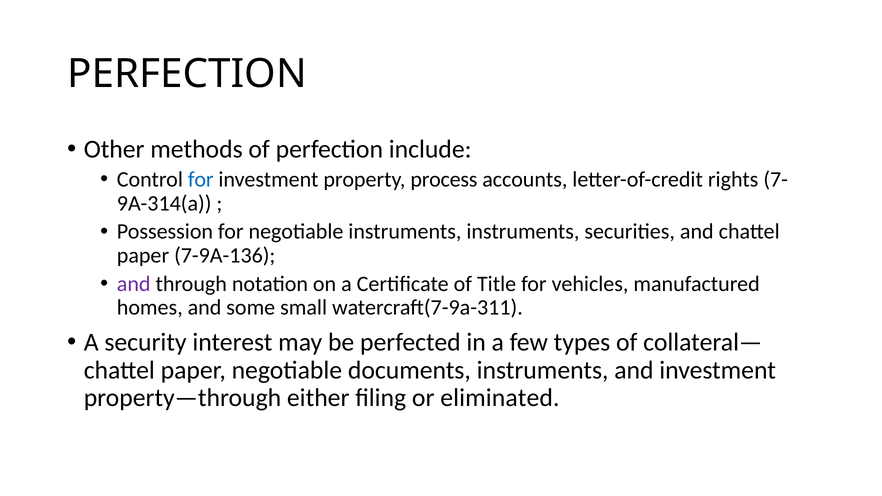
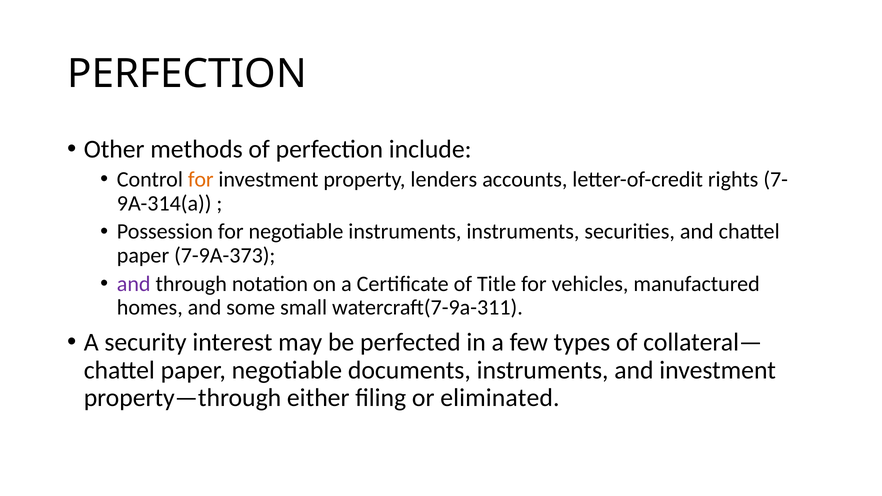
for colour: blue -> orange (201, 179)
process: process -> lenders (444, 179)
7-9A-136: 7-9A-136 -> 7-9A-373 (225, 255)
